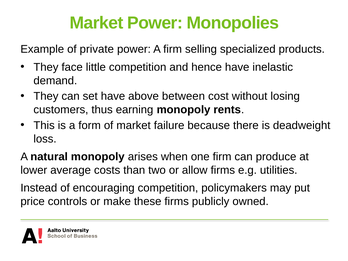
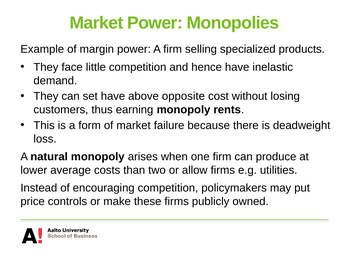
private: private -> margin (97, 49)
between: between -> opposite (183, 96)
